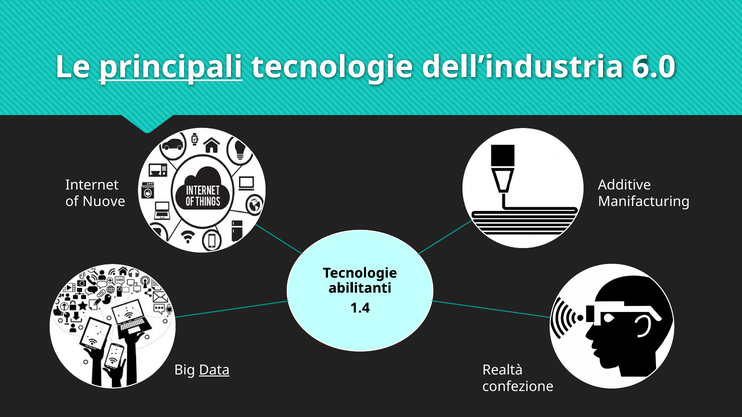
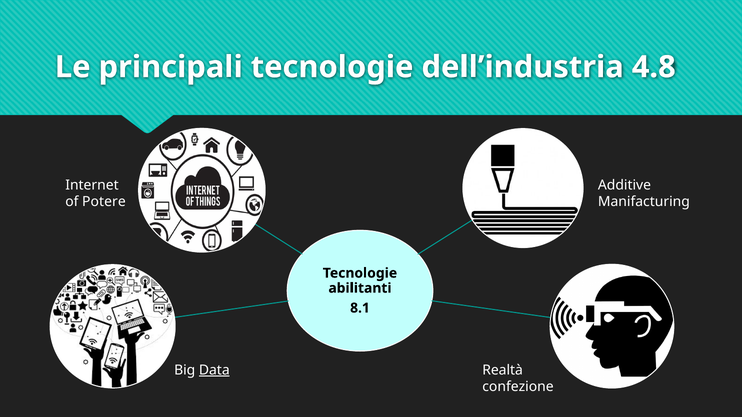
principali underline: present -> none (171, 67)
6.0: 6.0 -> 4.8 (654, 67)
Nuove: Nuove -> Potere (104, 202)
1.4: 1.4 -> 8.1 (360, 308)
